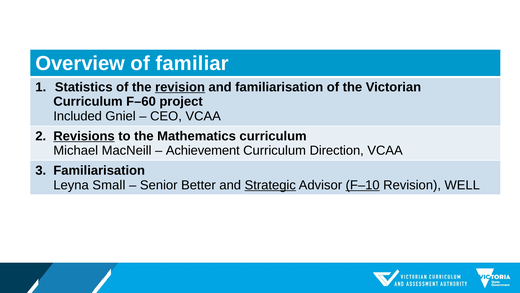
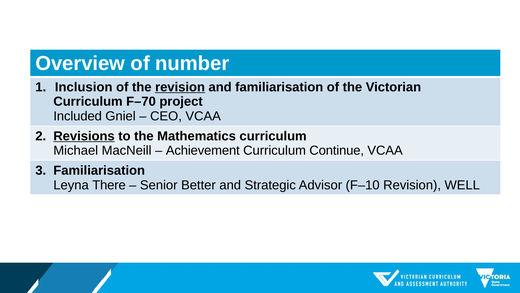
familiar: familiar -> number (192, 63)
Statistics: Statistics -> Inclusion (84, 87)
F–60: F–60 -> F–70 (141, 102)
Direction: Direction -> Continue (337, 150)
Small: Small -> There (109, 185)
Strategic underline: present -> none (270, 185)
F–10 underline: present -> none (363, 185)
